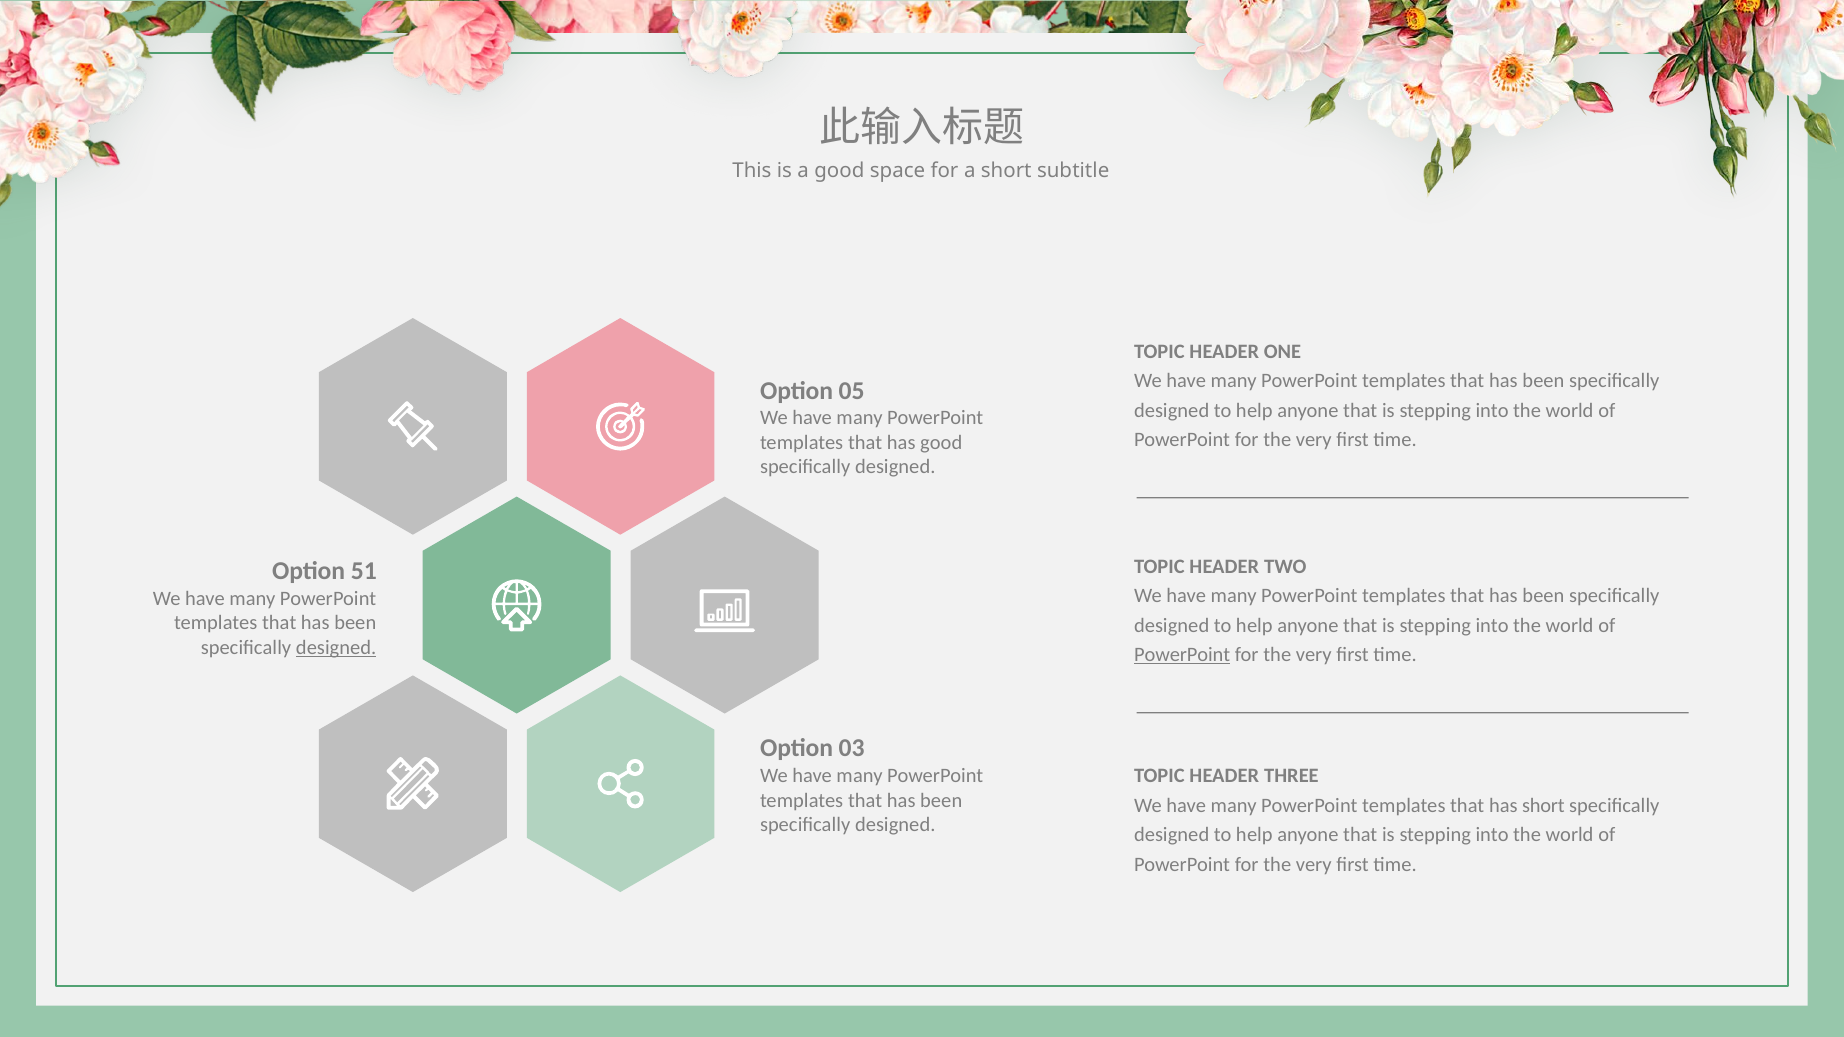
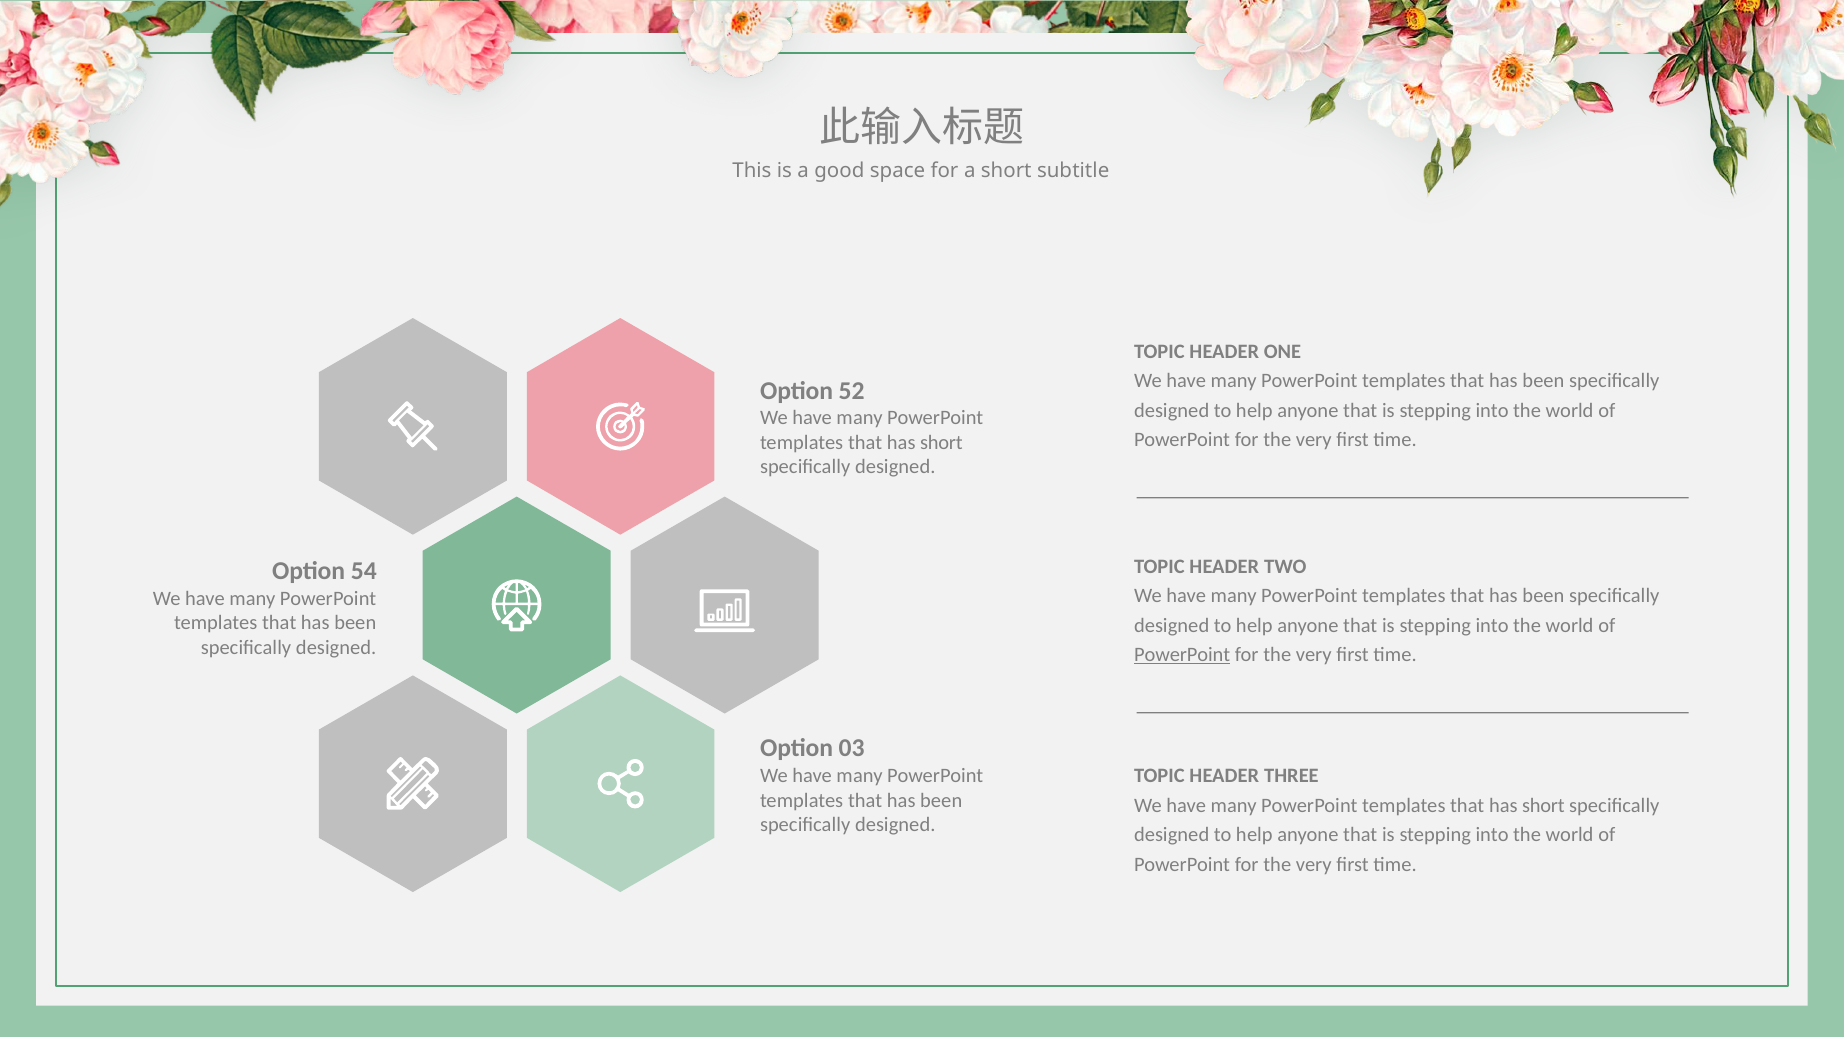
05: 05 -> 52 (852, 391)
good: good -> short (941, 443)
51: 51 -> 54 (364, 571)
designed underline: present -> none (336, 648)
